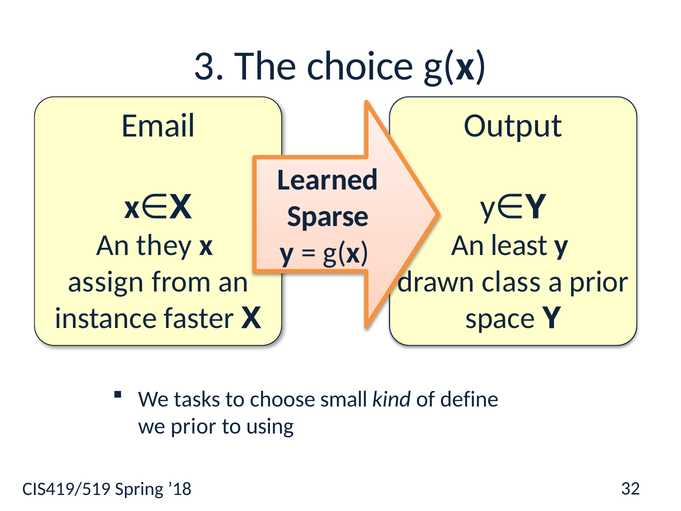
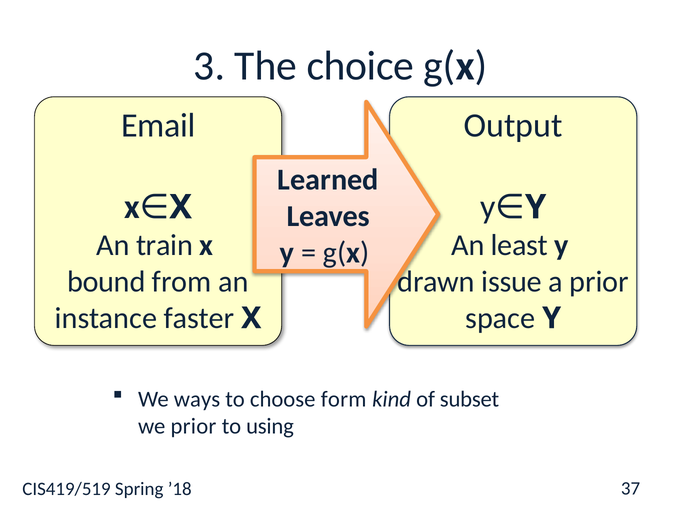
Sparse: Sparse -> Leaves (328, 216)
they: they -> train (165, 245)
assign: assign -> bound (106, 282)
class: class -> issue (512, 282)
tasks: tasks -> ways (197, 399)
small: small -> form (344, 399)
define: define -> subset (470, 399)
32: 32 -> 37 (631, 488)
